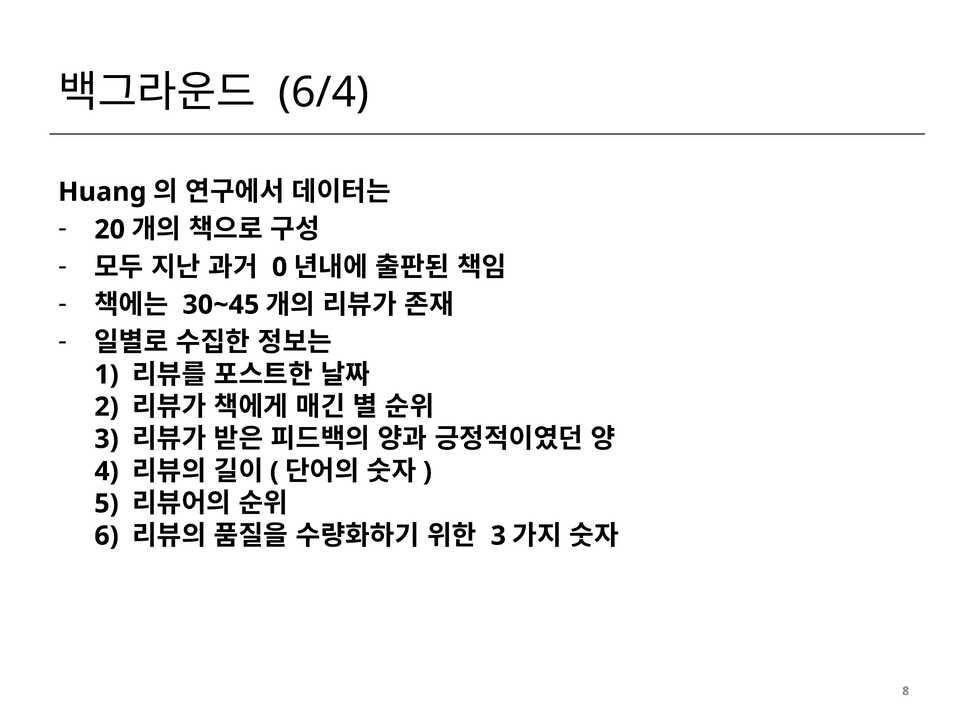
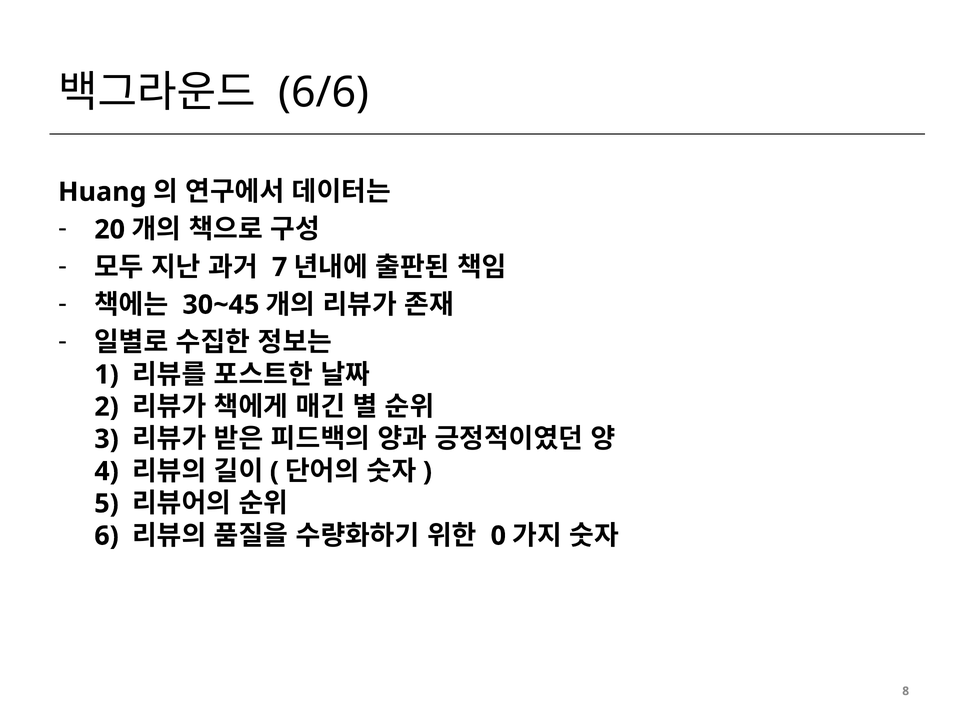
6/4: 6/4 -> 6/6 (324, 92)
0: 0 -> 7 (280, 267)
3: 3 -> 0 (498, 536)
